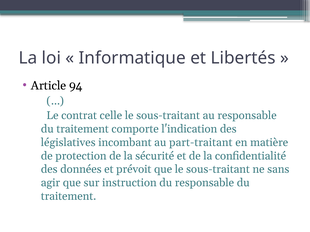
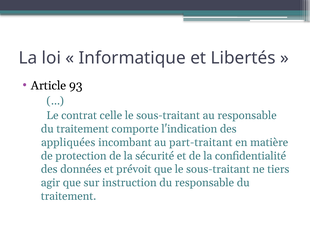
94: 94 -> 93 (76, 86)
législatives: législatives -> appliquées (68, 143)
sans: sans -> tiers (278, 170)
